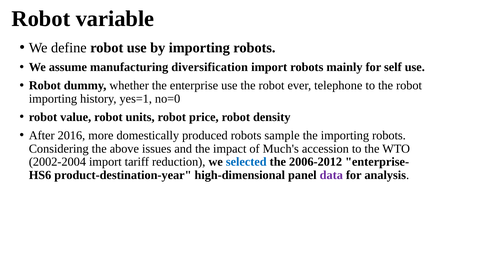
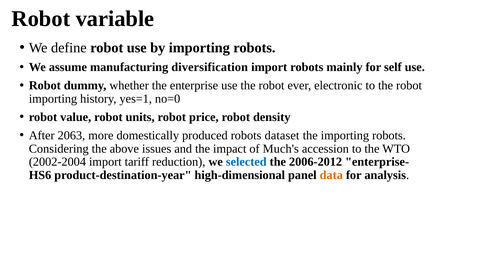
telephone: telephone -> electronic (338, 85)
2016: 2016 -> 2063 (71, 135)
sample: sample -> dataset (282, 135)
data colour: purple -> orange (331, 175)
